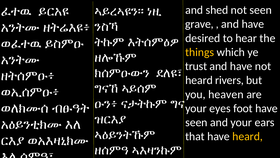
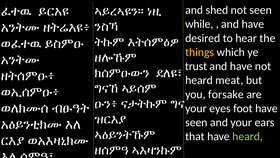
grave: grave -> while (199, 24)
rivers: rivers -> meat (229, 80)
heaven: heaven -> forsake (226, 94)
heard colour: yellow -> light green (248, 136)
